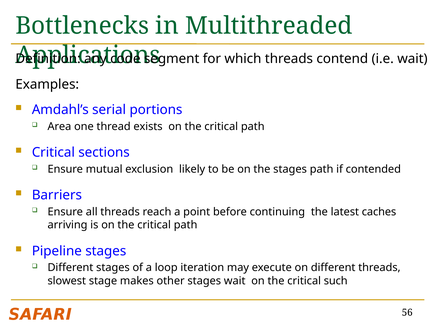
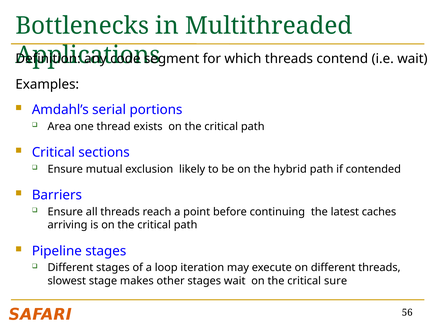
the stages: stages -> hybrid (290, 169)
such: such -> sure (336, 281)
